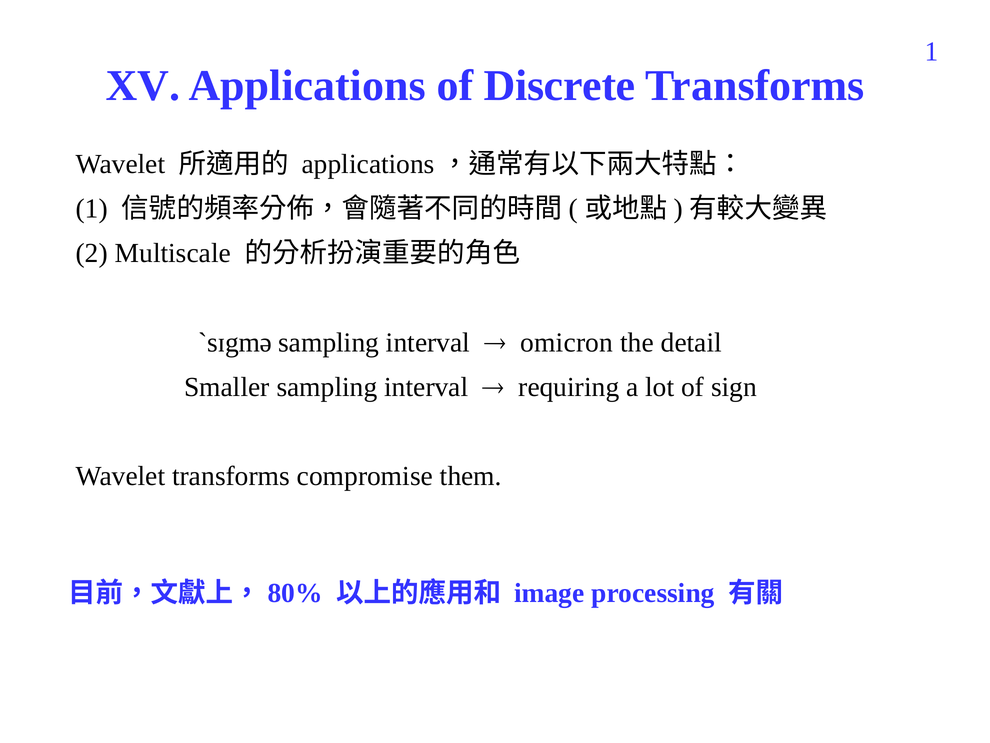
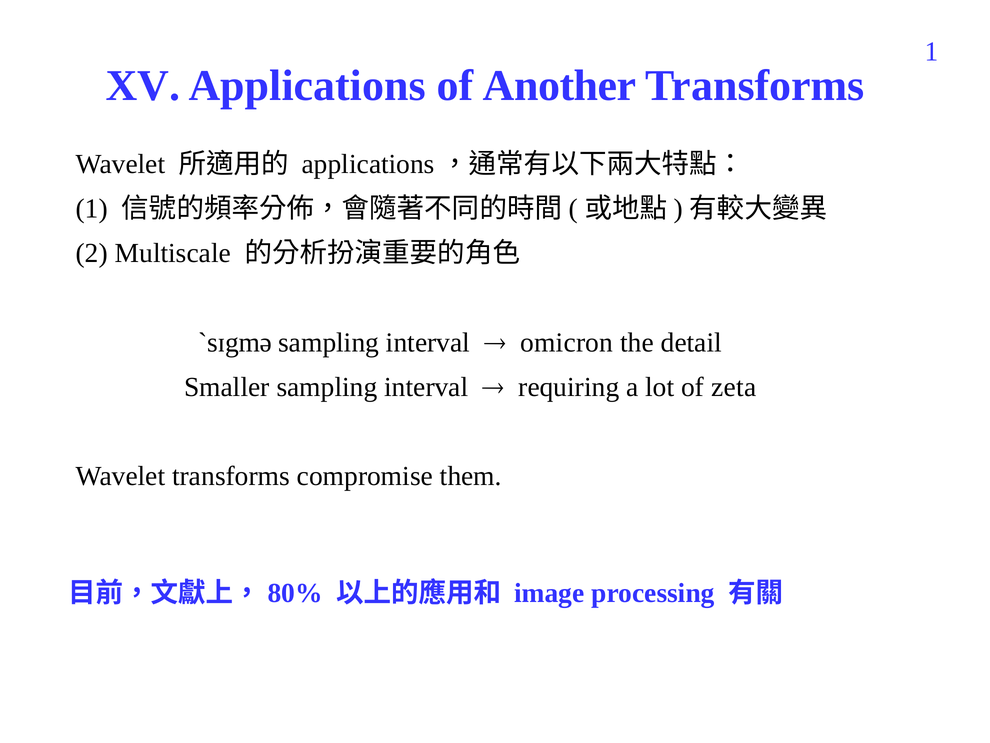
Discrete: Discrete -> Another (560, 86)
sign: sign -> zeta (734, 387)
